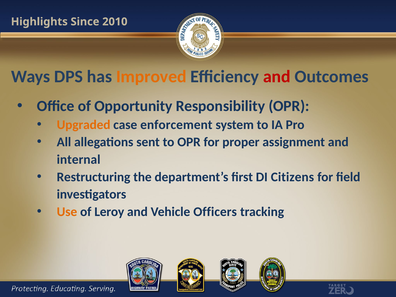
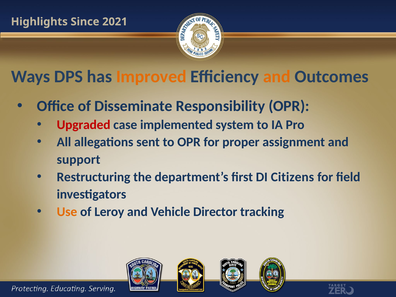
2010: 2010 -> 2021 (115, 22)
and colour: red -> orange (277, 76)
Opportunity: Opportunity -> Disseminate (133, 106)
Upgraded colour: orange -> red (84, 125)
enforcement: enforcement -> implemented (176, 125)
internal: internal -> support (79, 160)
Officers: Officers -> Director (215, 212)
